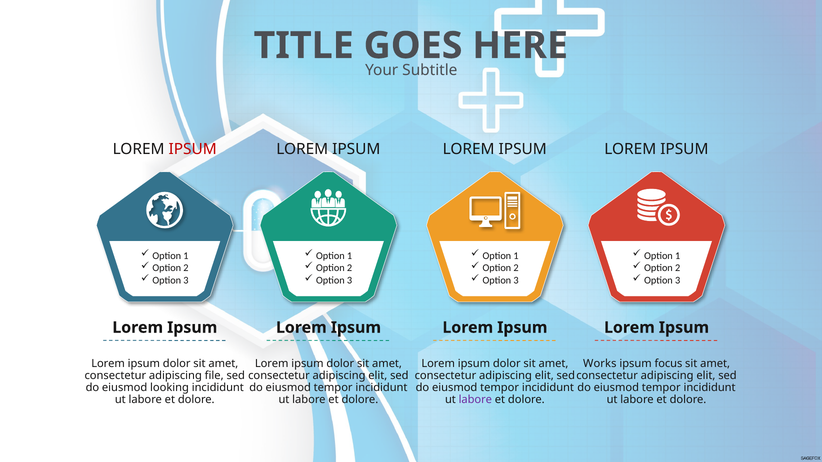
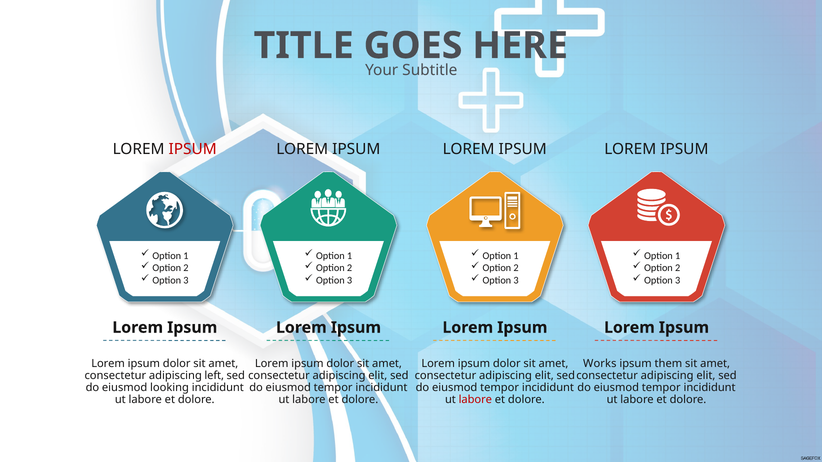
focus: focus -> them (668, 364)
file: file -> left (214, 376)
labore colour: purple -> red (475, 400)
